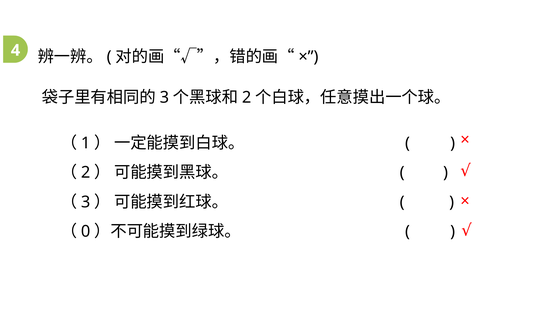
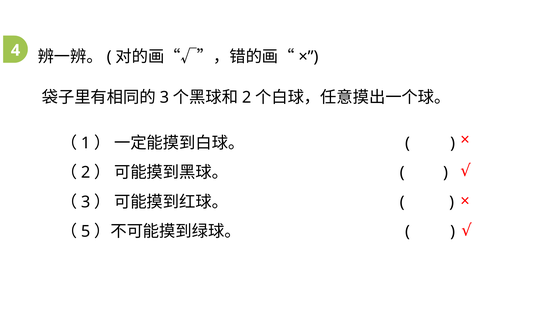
0: 0 -> 5 (86, 231)
